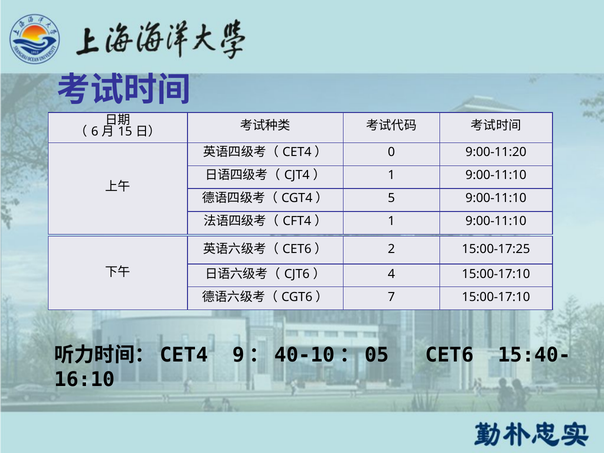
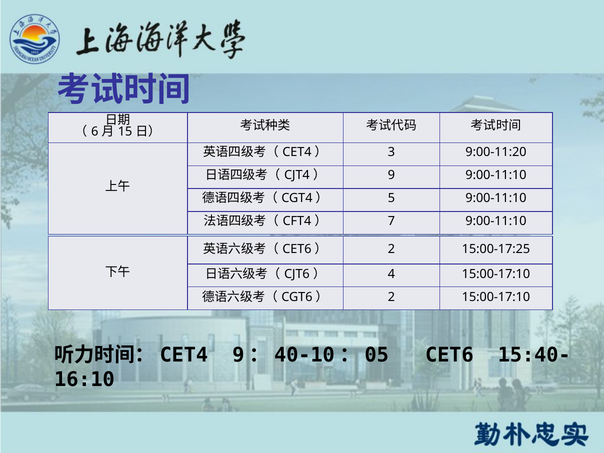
0: 0 -> 3 (391, 152)
1: 1 -> 9 (391, 175)
1: 1 -> 7 (391, 221)
7: 7 -> 2 (391, 297)
